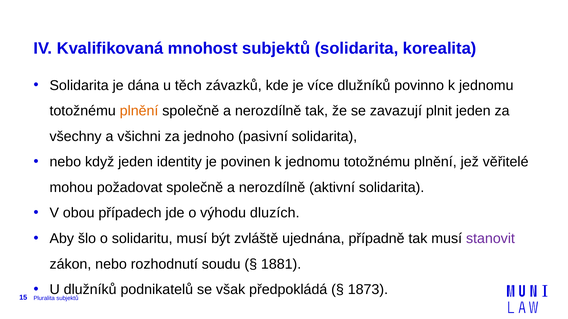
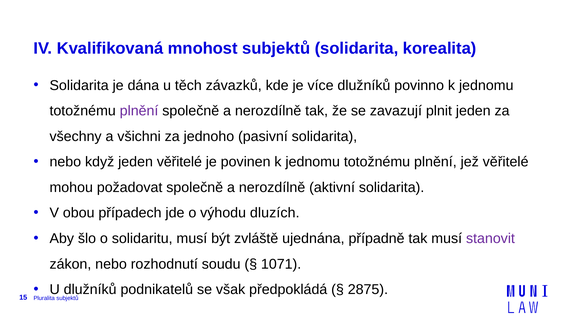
plnění colour: orange -> purple (139, 111)
jeden identity: identity -> věřitelé (179, 162)
1881: 1881 -> 1071 (281, 264)
1873: 1873 -> 2875 (368, 290)
